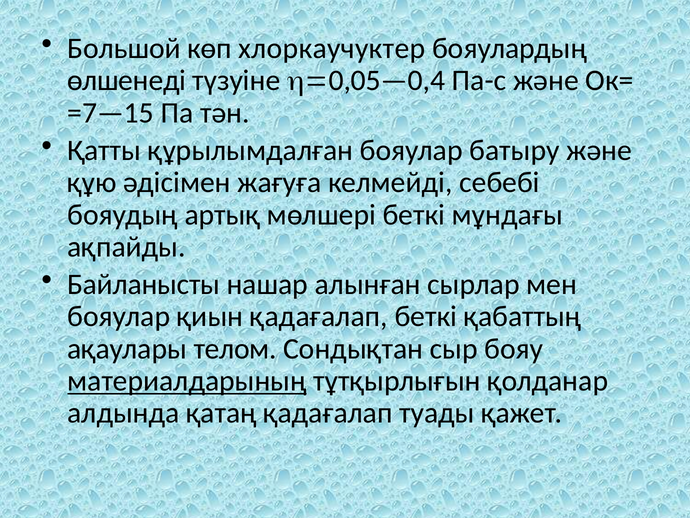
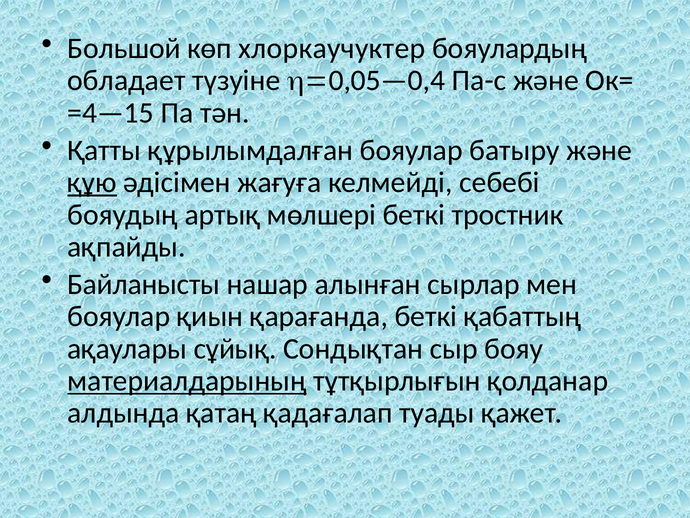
өлшенеді: өлшенеді -> обладает (126, 81)
=7—15: =7—15 -> =4—15 (111, 113)
құю underline: none -> present (92, 182)
мұндағы: мұндағы -> тростник (508, 215)
қиын қадағалап: қадағалап -> қарағанда (319, 316)
телом: телом -> сұйық (235, 348)
